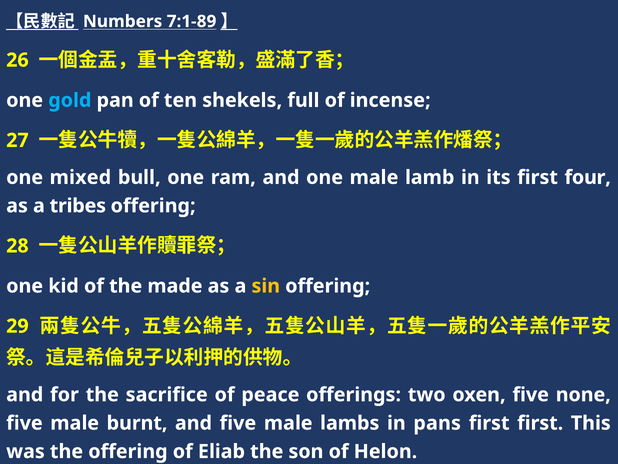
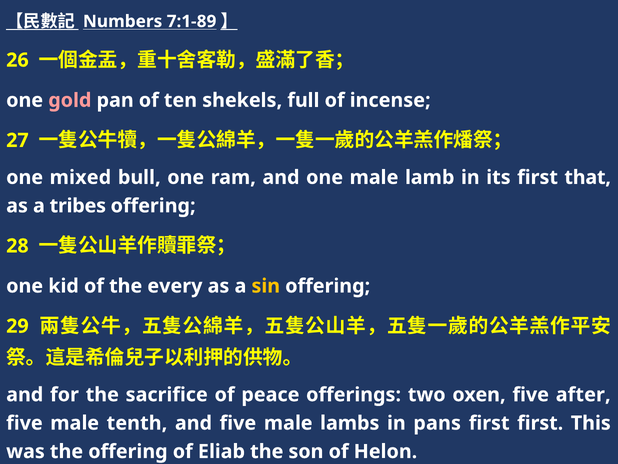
gold colour: light blue -> pink (70, 100)
four: four -> that (588, 177)
made: made -> every (175, 286)
none: none -> after (583, 394)
burnt: burnt -> tenth (137, 423)
